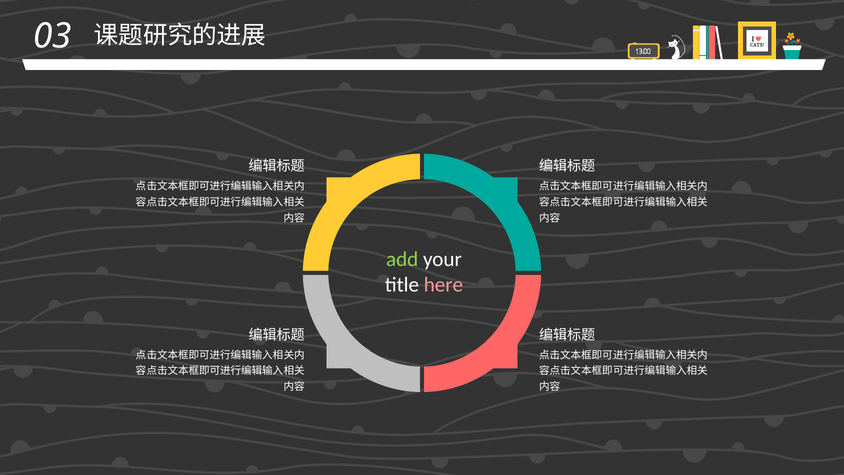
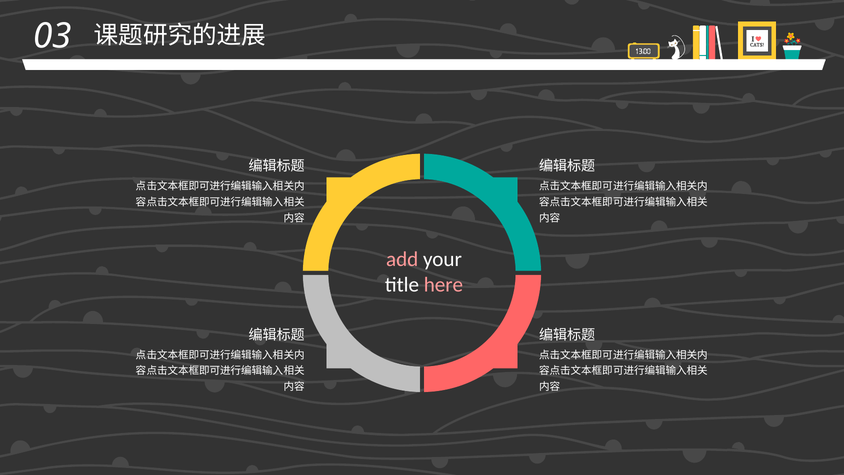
add colour: light green -> pink (402, 259)
